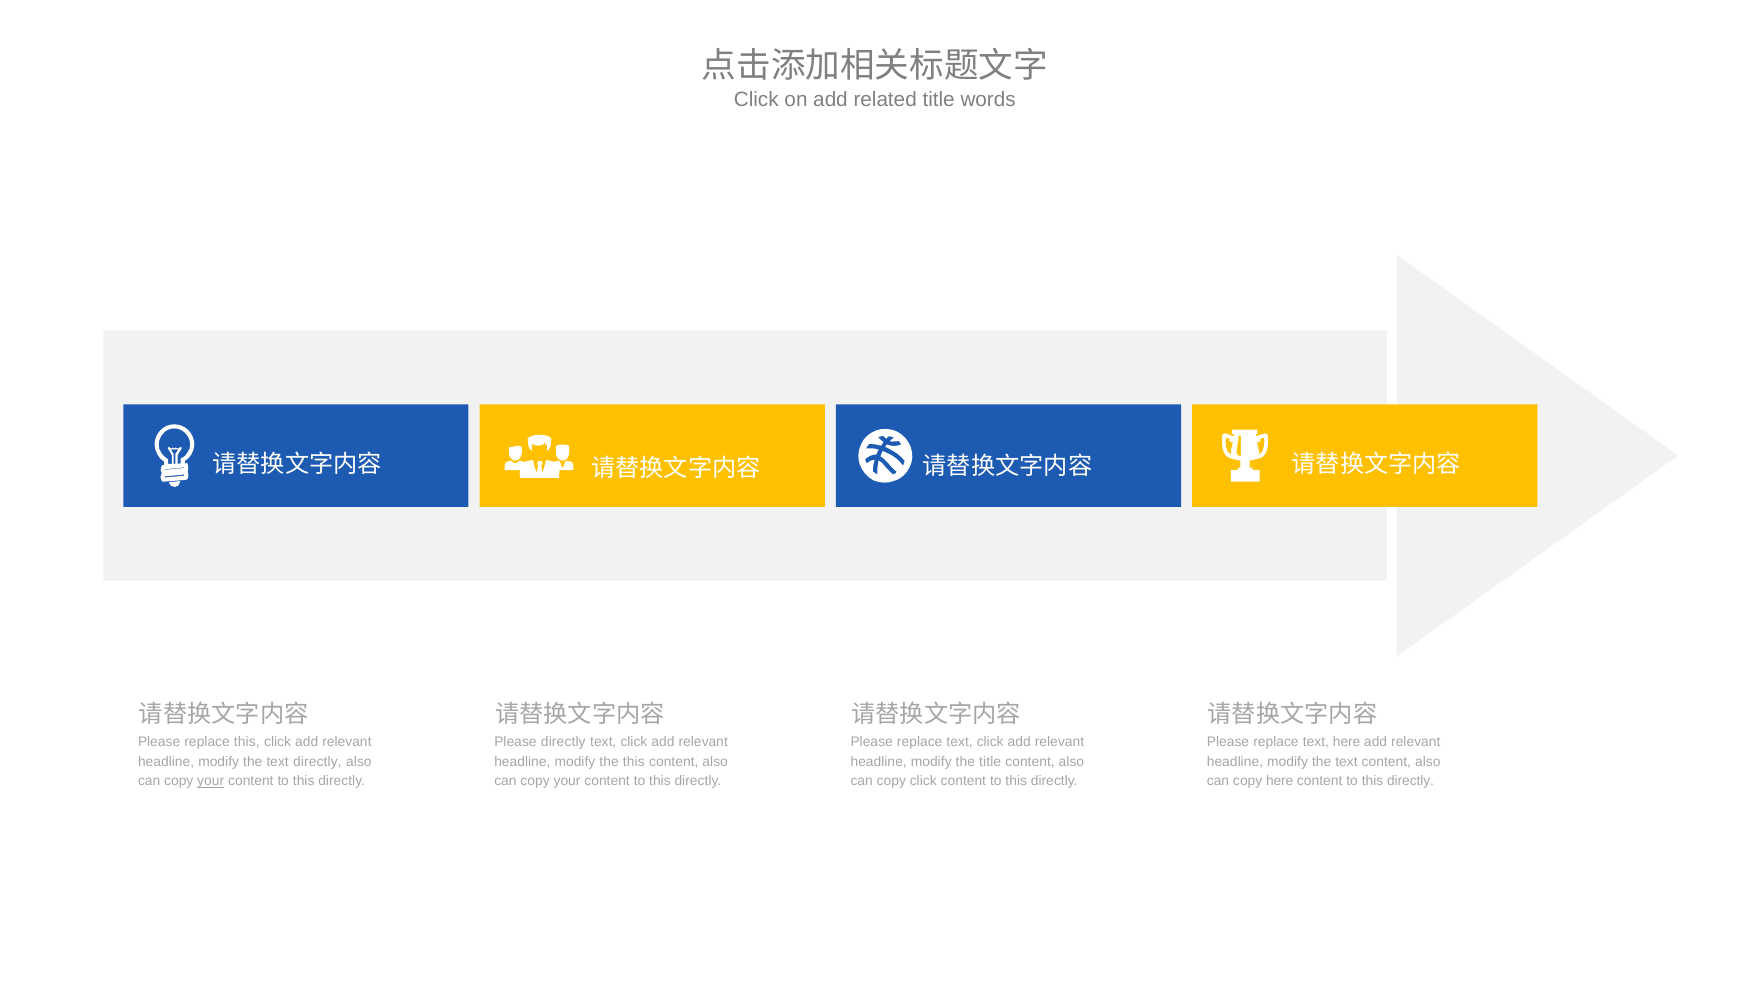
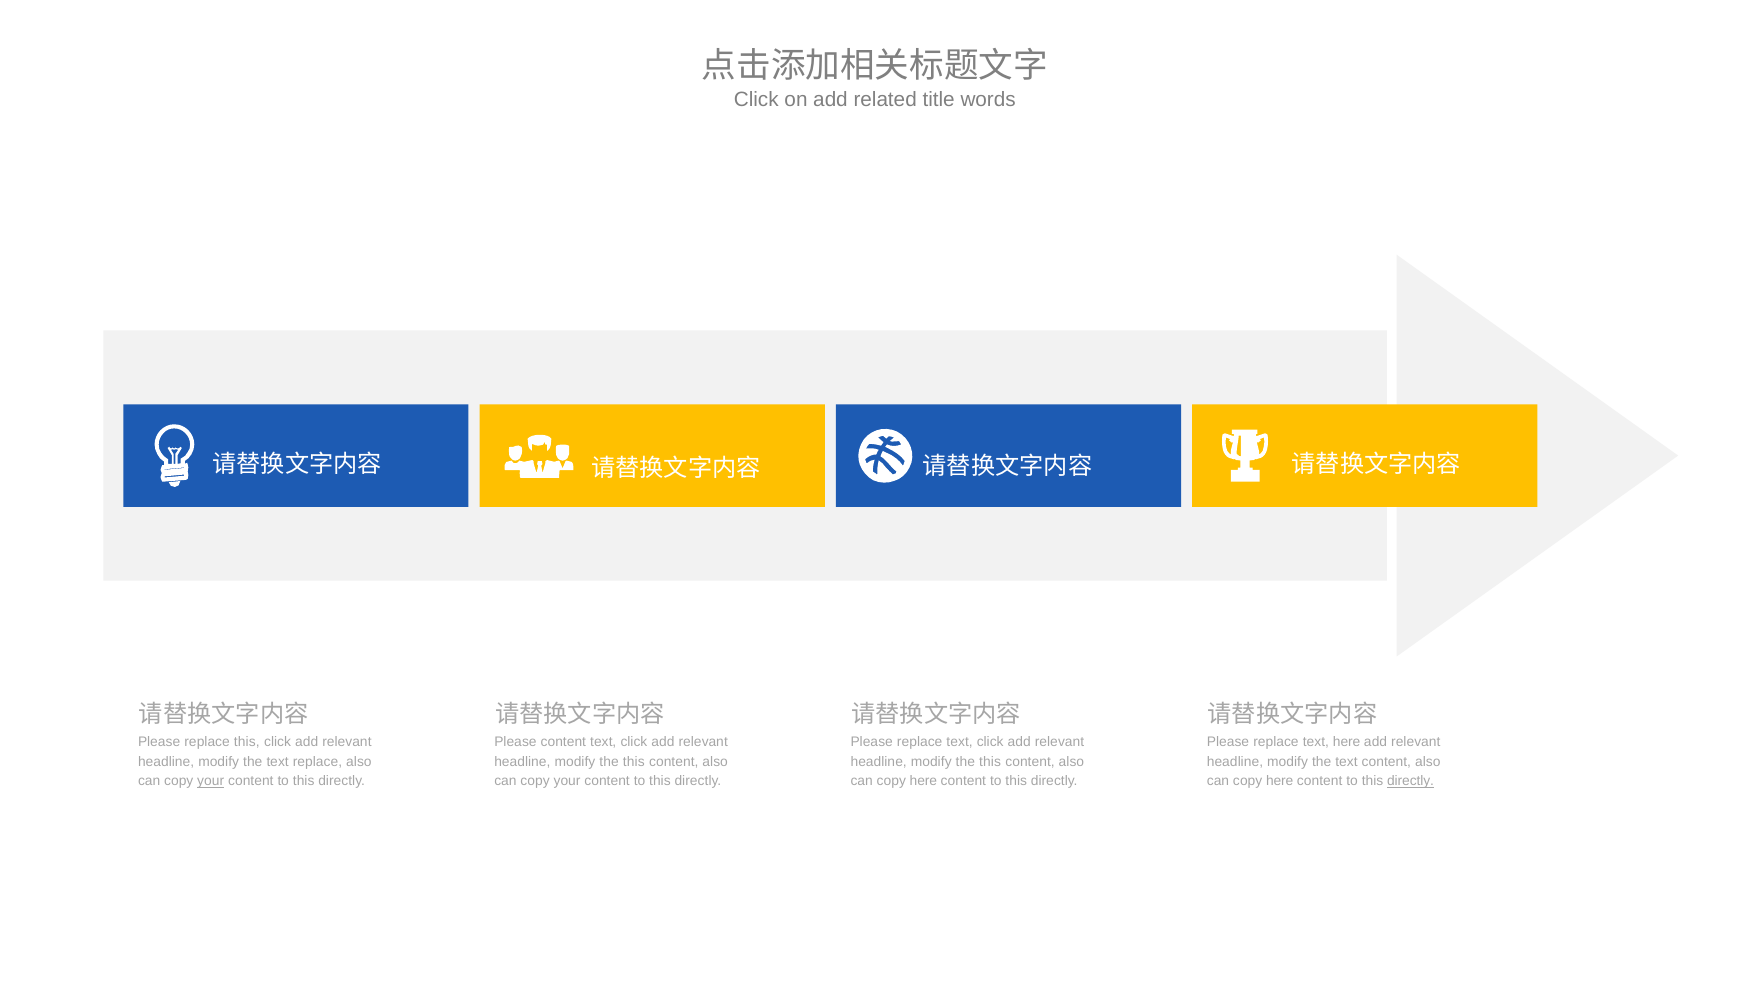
Please directly: directly -> content (563, 742)
text directly: directly -> replace (317, 762)
title: title -> this (990, 762)
click: click -> here (923, 782)
directly underline: none -> present (1411, 782)
